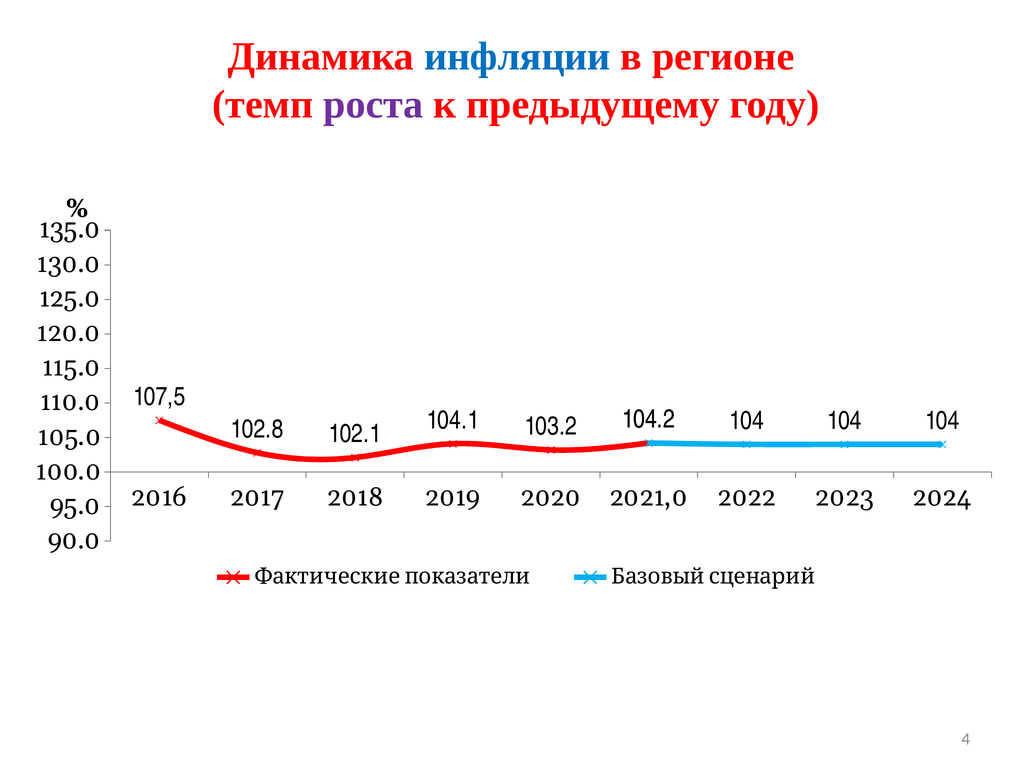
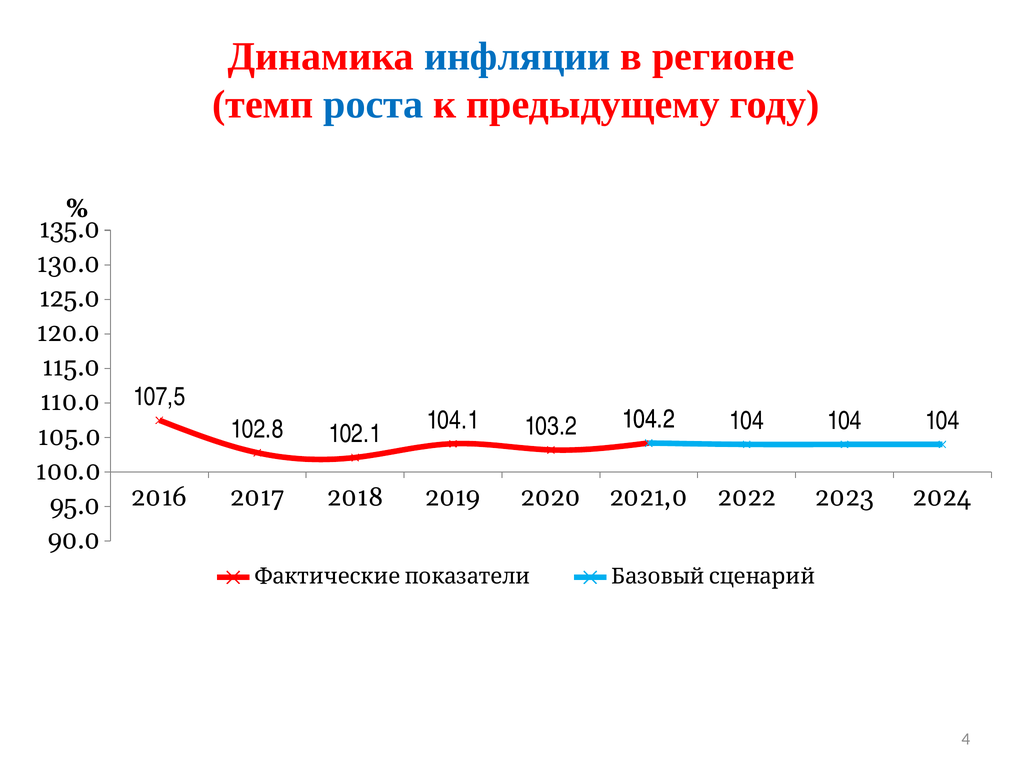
роста colour: purple -> blue (373, 104)
